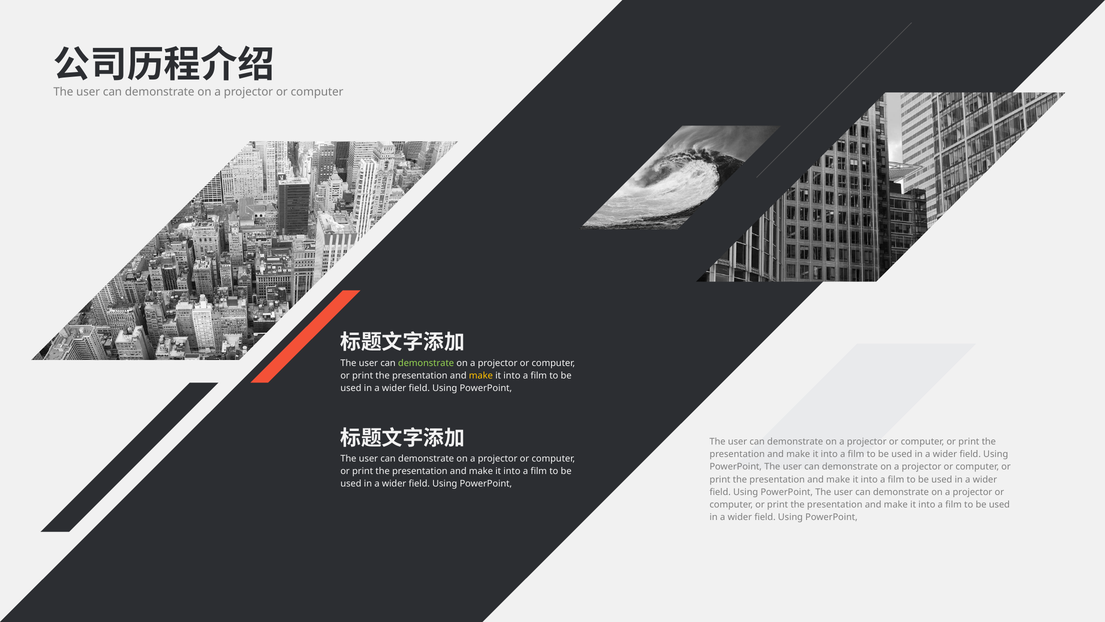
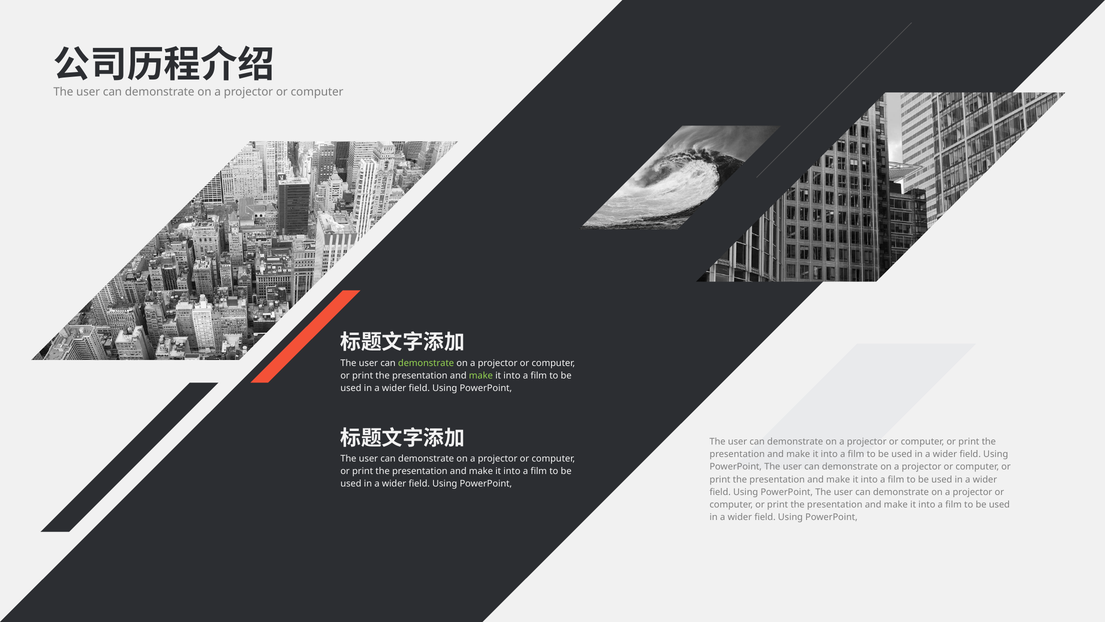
make colour: yellow -> light green (481, 375)
